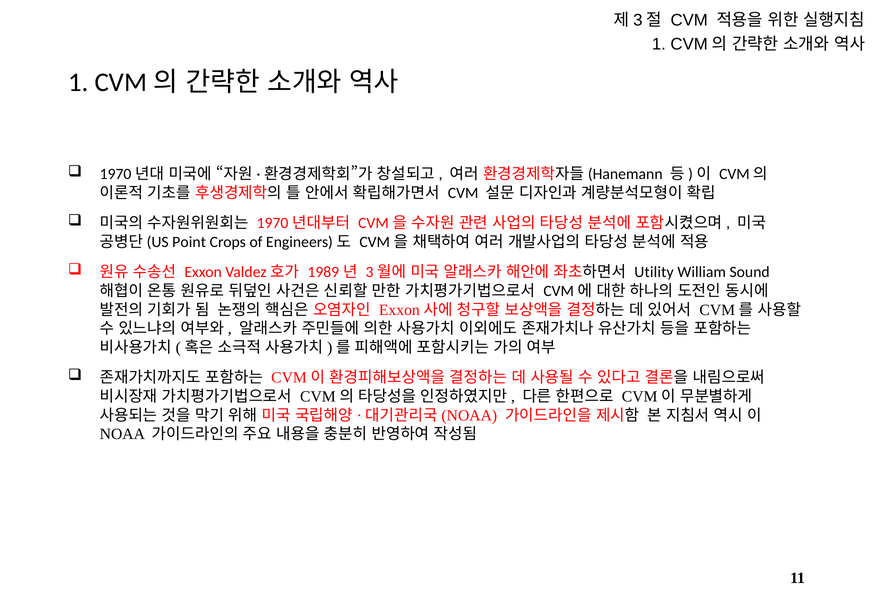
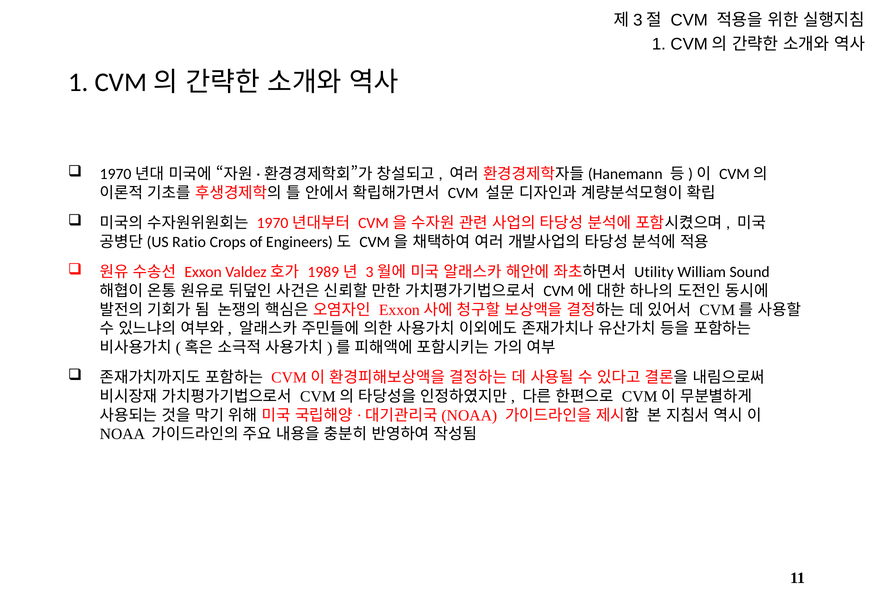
Point: Point -> Ratio (189, 242)
